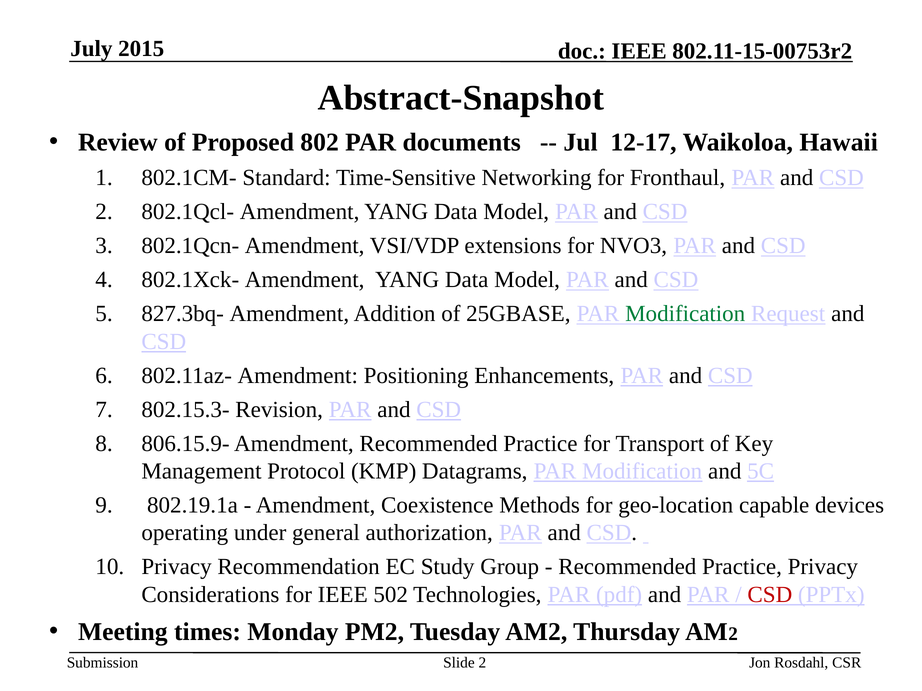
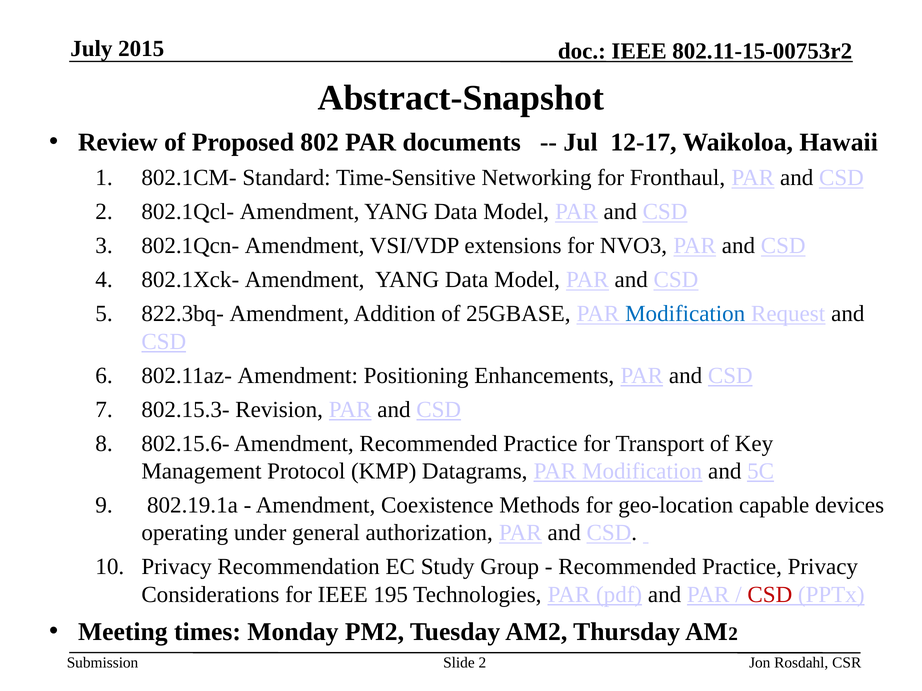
827.3bq-: 827.3bq- -> 822.3bq- (183, 314)
Modification colour: green -> blue (685, 314)
806.15.9-: 806.15.9- -> 802.15.6- (186, 444)
502: 502 -> 195 (391, 595)
